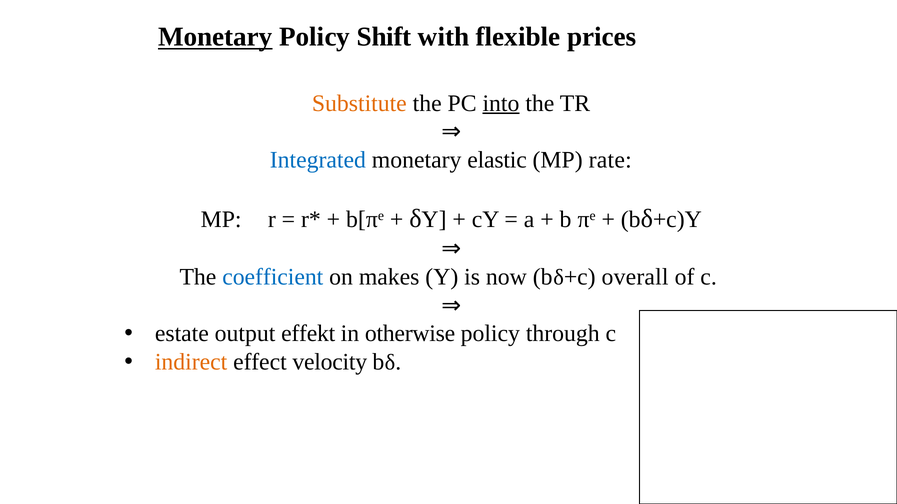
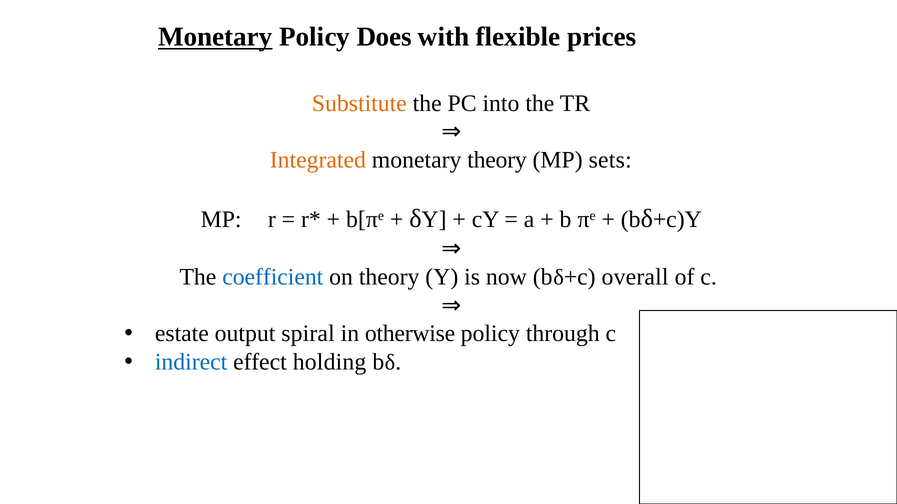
Shift: Shift -> Does (384, 37)
into underline: present -> none (501, 103)
Integrated colour: blue -> orange (318, 160)
monetary elastic: elastic -> theory (497, 160)
rate: rate -> sets (610, 160)
on makes: makes -> theory (389, 277)
effekt: effekt -> spiral (308, 334)
indirect colour: orange -> blue (191, 362)
velocity: velocity -> holding (330, 362)
